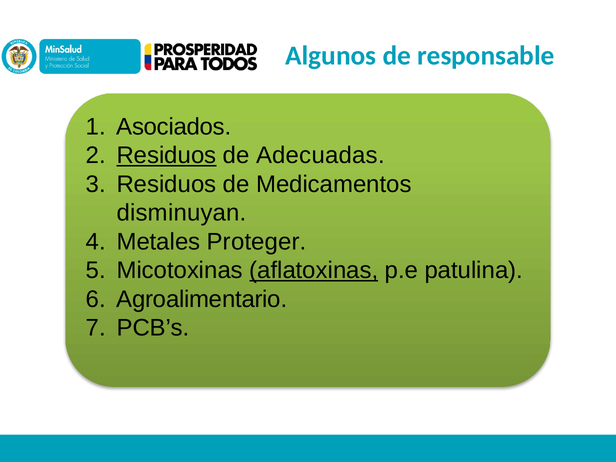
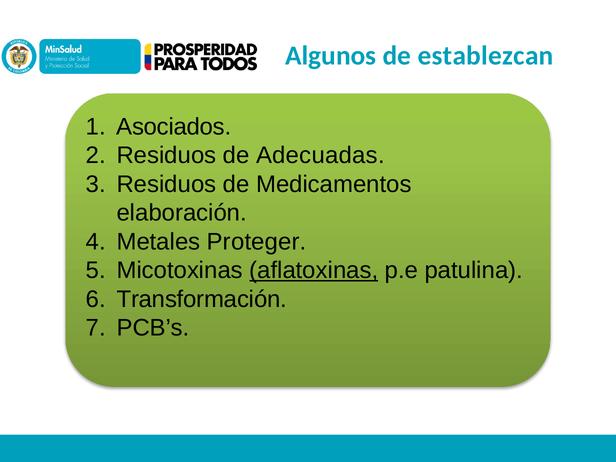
responsable: responsable -> establezcan (486, 56)
Residuos underline: present -> none (166, 156)
disminuyan: disminuyan -> elaboración (182, 213)
Agroalimentario: Agroalimentario -> Transformación (202, 299)
